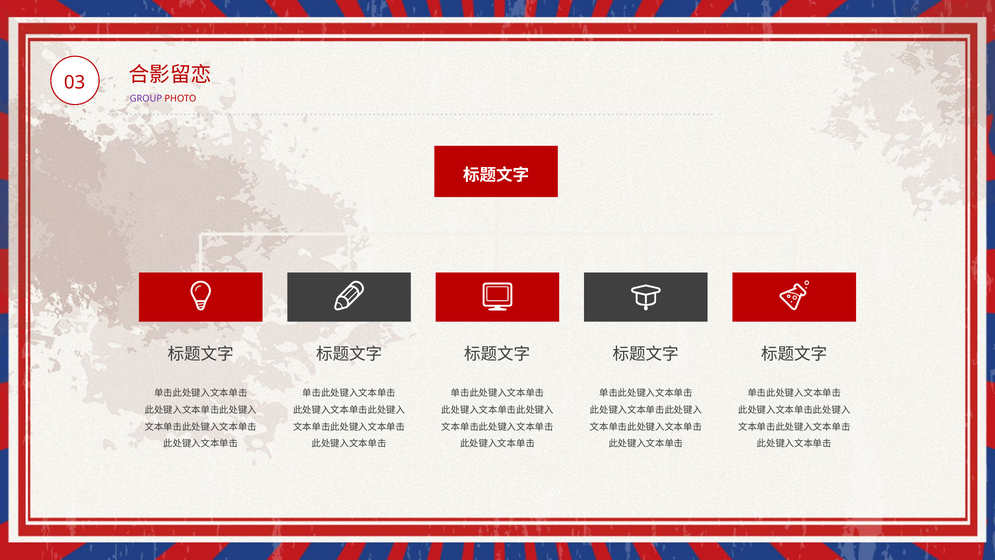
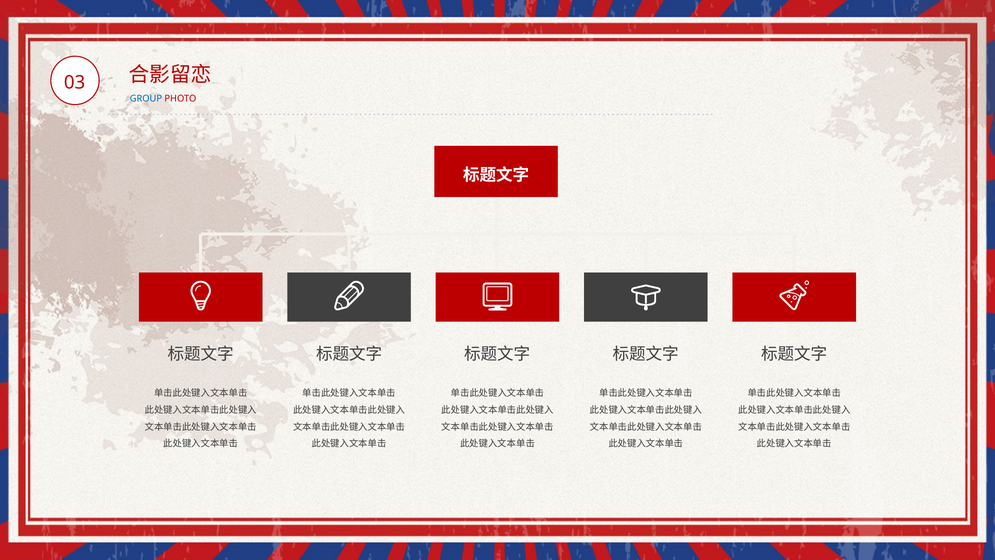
GROUP colour: purple -> blue (146, 99)
